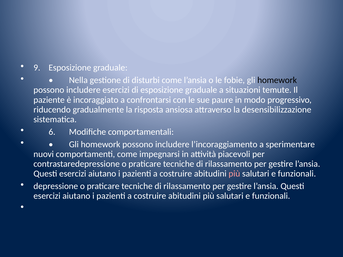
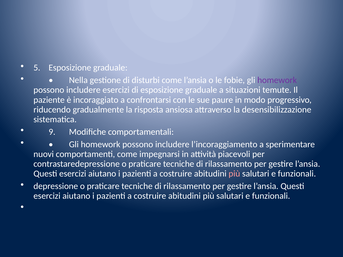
9: 9 -> 5 (37, 68)
homework colour: black -> purple (277, 80)
6: 6 -> 9 (52, 132)
